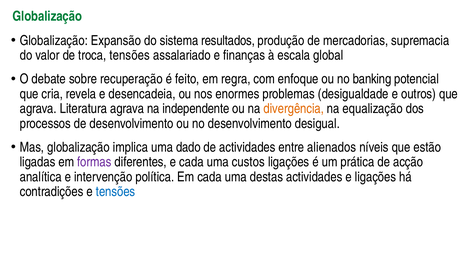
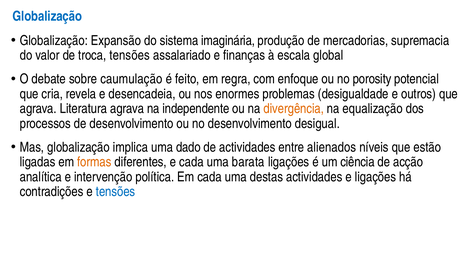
Globalização colour: green -> blue (47, 16)
resultados: resultados -> imaginária (228, 41)
recuperação: recuperação -> caumulação (131, 79)
banking: banking -> porosity (372, 79)
formas colour: purple -> orange (94, 162)
custos: custos -> barata (248, 162)
prática: prática -> ciência (357, 162)
